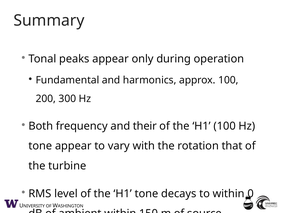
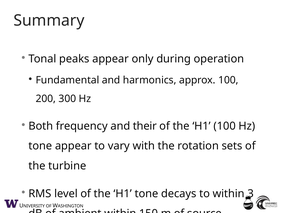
that: that -> sets (232, 145)
0: 0 -> 3 (251, 193)
